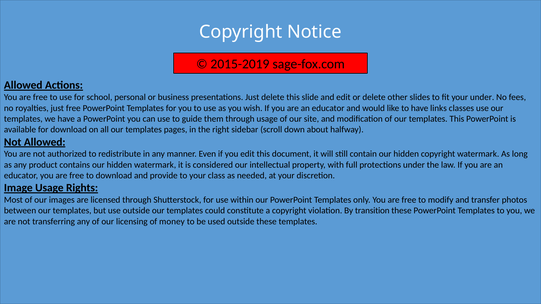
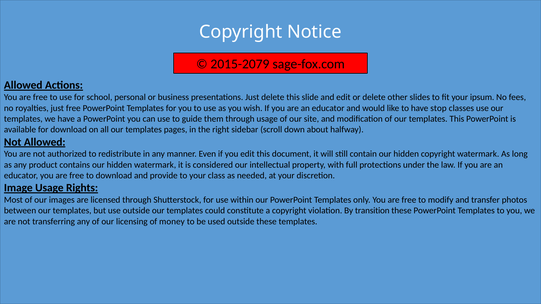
2015-2019: 2015-2019 -> 2015-2079 (240, 64)
your under: under -> ipsum (482, 97)
links: links -> stop (438, 108)
